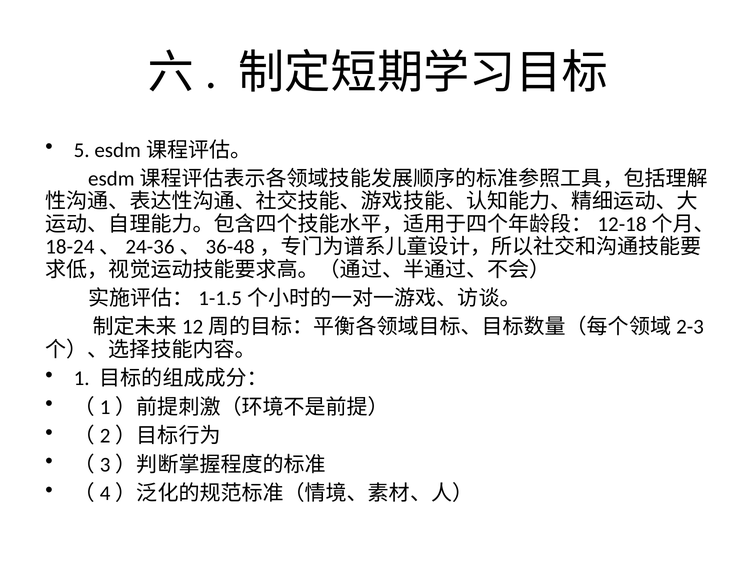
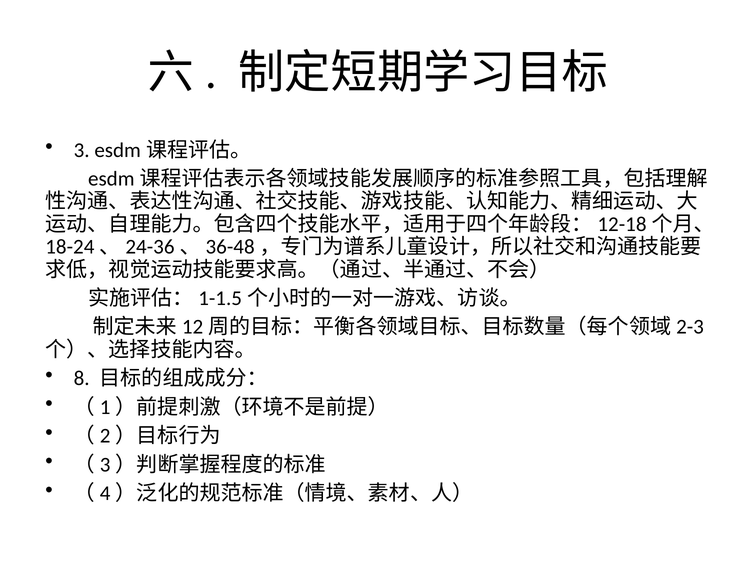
5: 5 -> 3 (82, 150)
1: 1 -> 8 (82, 378)
